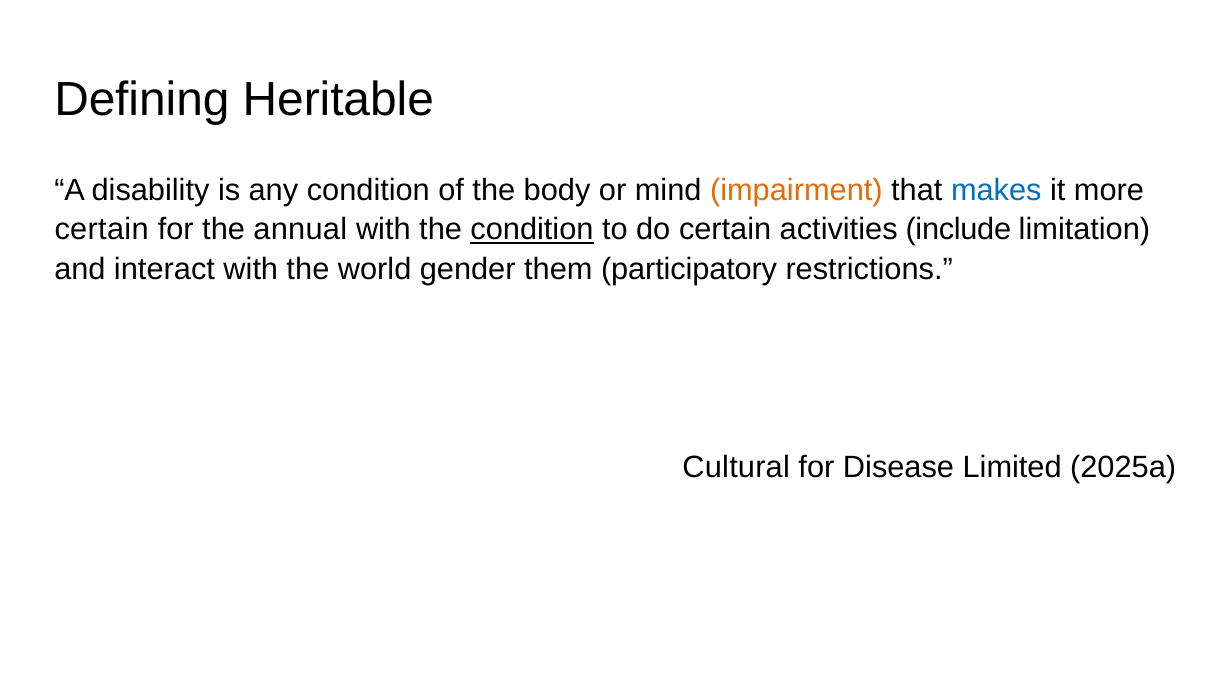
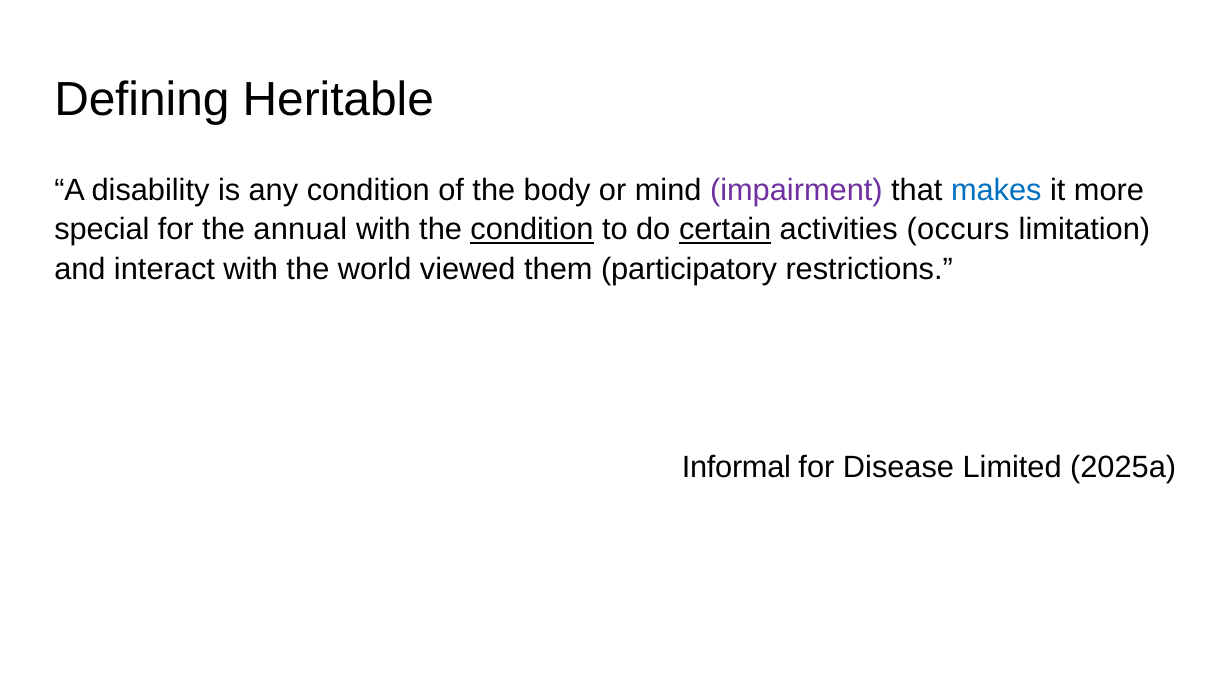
impairment colour: orange -> purple (796, 190)
certain: certain -> special (102, 230)
certain underline: none -> present (725, 230)
include: include -> occurs (958, 230)
gender: gender -> viewed (468, 270)
Cultural: Cultural -> Informal (736, 468)
